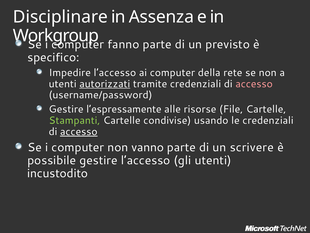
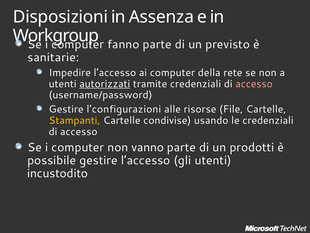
Disciplinare: Disciplinare -> Disposizioni (61, 17)
specifico: specifico -> sanitarie (53, 57)
l’espressamente: l’espressamente -> l’configurazioni (124, 109)
Stampanti colour: light green -> yellow (74, 120)
accesso underline: present -> none (79, 131)
scrivere: scrivere -> prodotti (252, 147)
